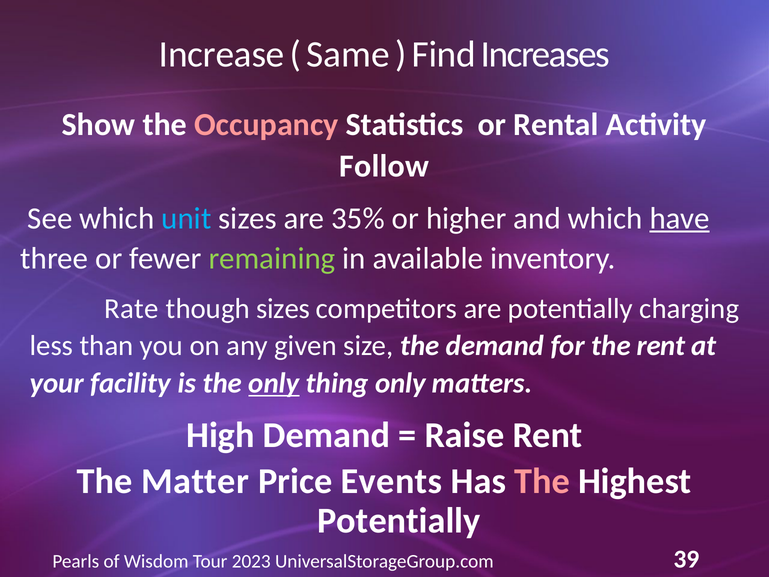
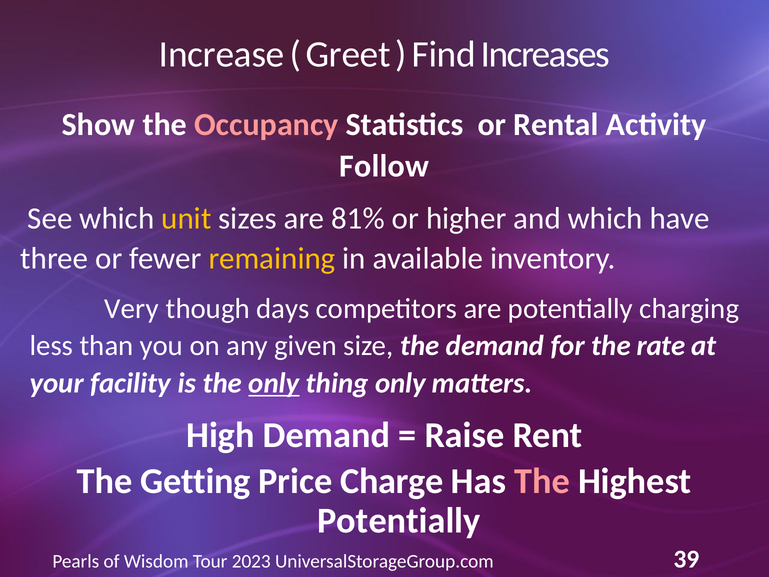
Same: Same -> Greet (348, 55)
unit colour: light blue -> yellow (186, 218)
35%: 35% -> 81% (358, 218)
have underline: present -> none (680, 218)
remaining colour: light green -> yellow (272, 258)
Rate: Rate -> Very (131, 308)
though sizes: sizes -> days (283, 308)
the rent: rent -> rate (661, 346)
Matter: Matter -> Getting (195, 481)
Events: Events -> Charge (392, 481)
